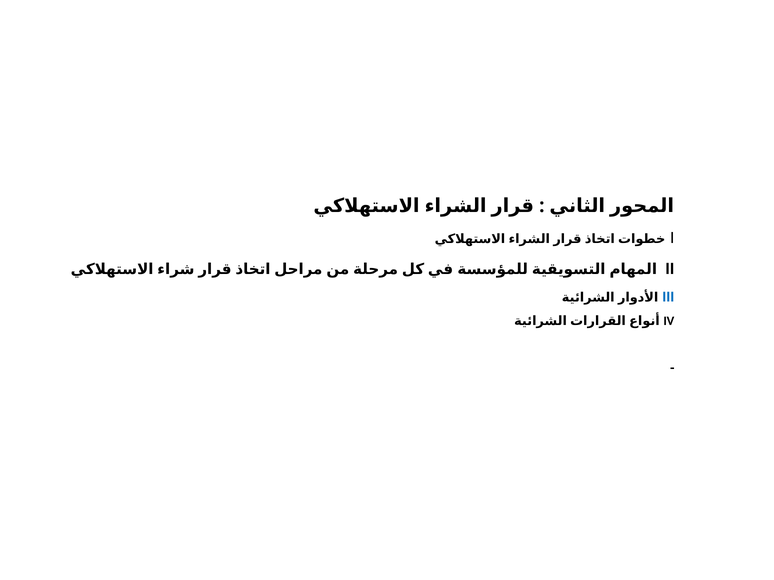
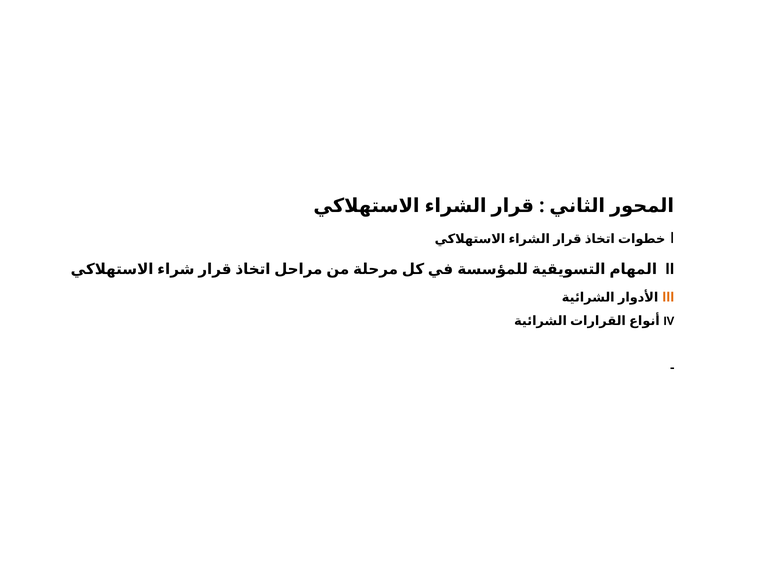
III colour: blue -> orange (668, 297)
